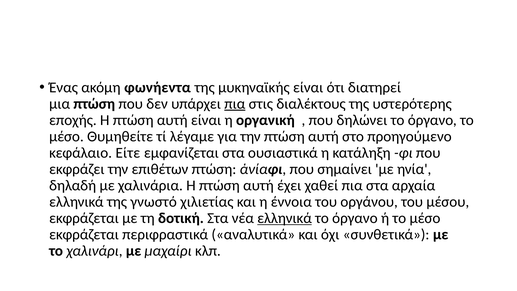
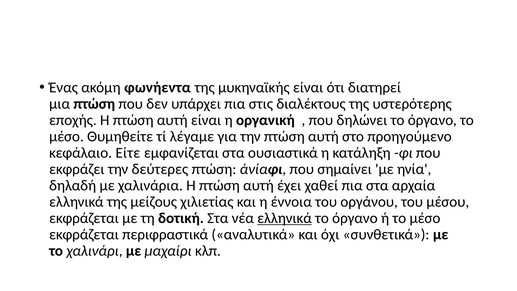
πια underline: present -> none (235, 104)
επιθέτων: επιθέτων -> δεύτερες (160, 169)
γνωστό: γνωστό -> μείζους (154, 202)
